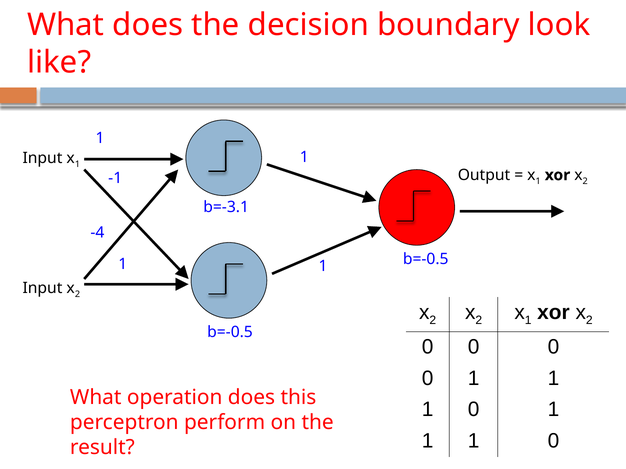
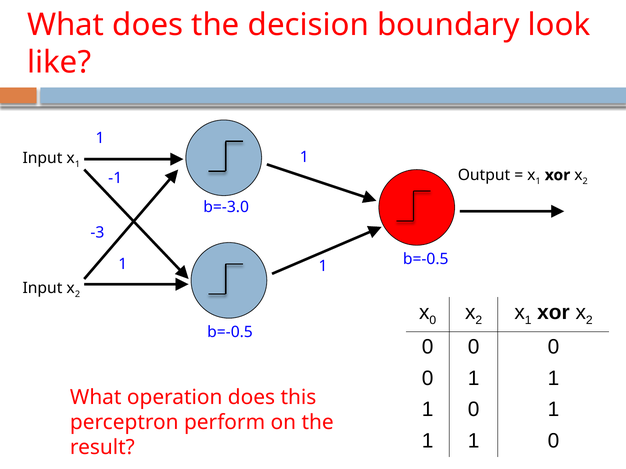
b=-3.1: b=-3.1 -> b=-3.0 (226, 207)
-4: -4 -> -3 (97, 233)
2: 2 -> 0 (433, 321)
